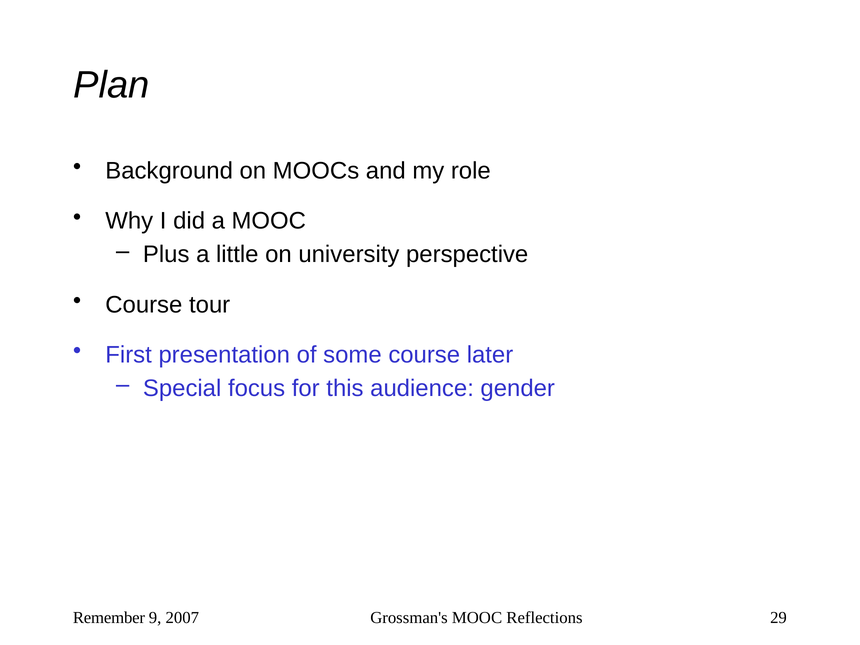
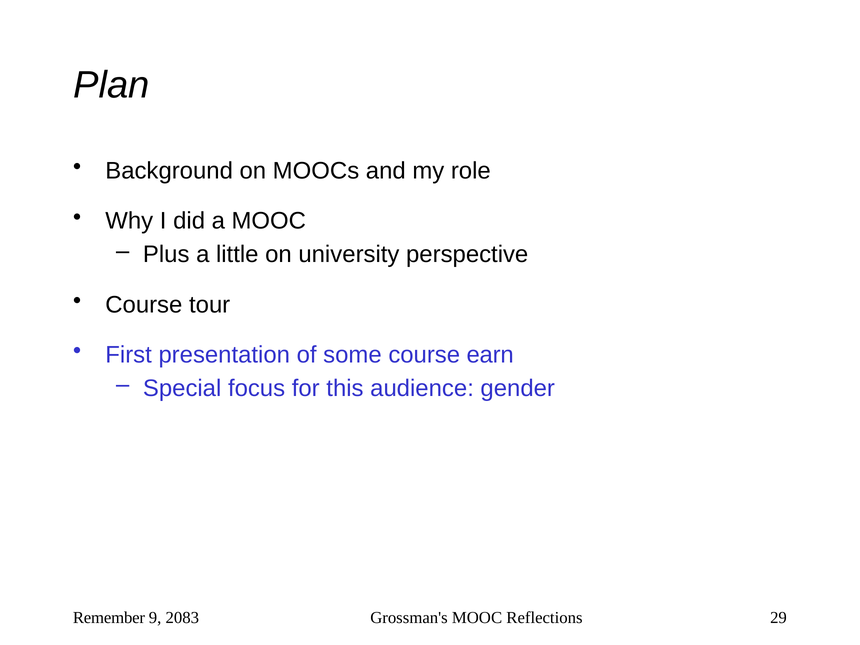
later: later -> earn (490, 355)
2007: 2007 -> 2083 (182, 618)
